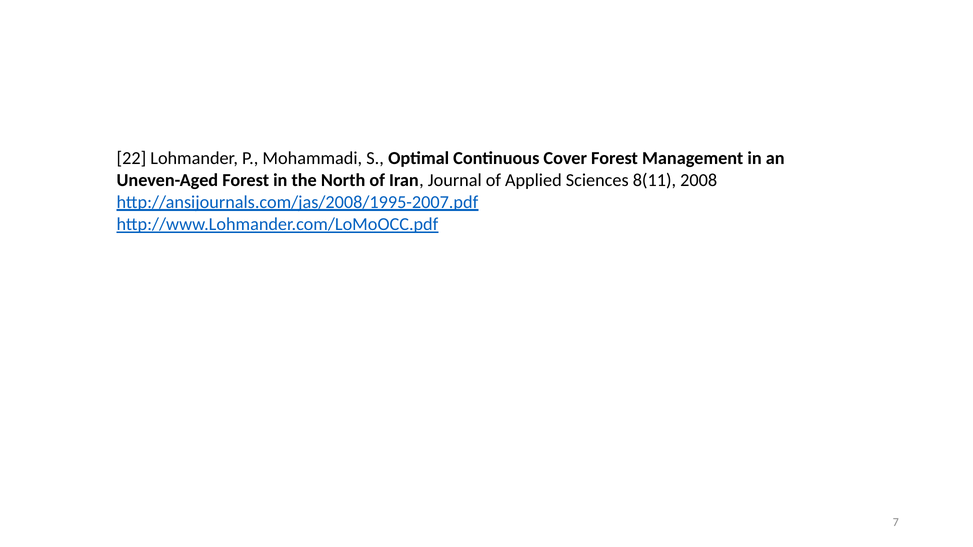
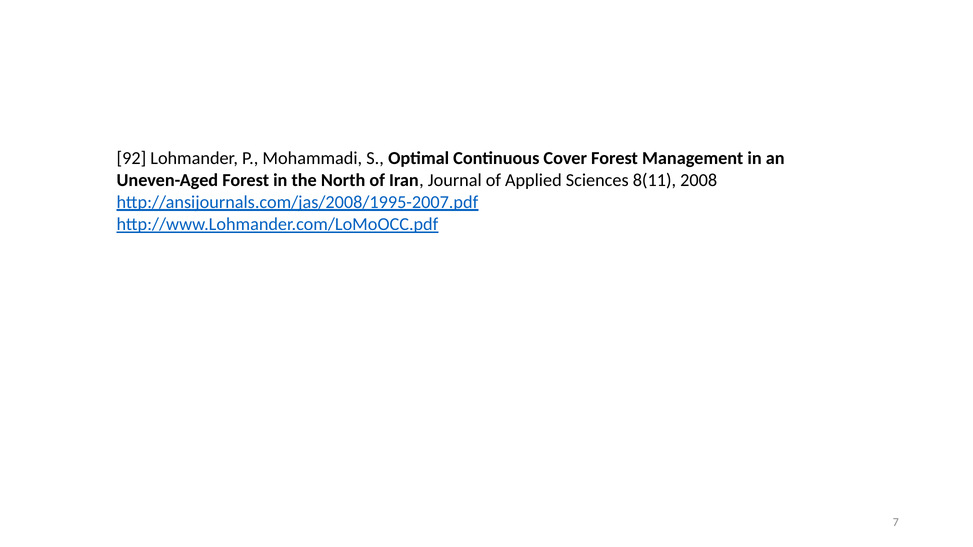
22: 22 -> 92 (131, 158)
